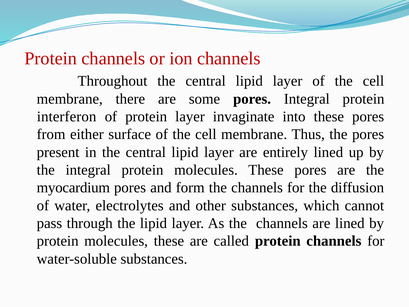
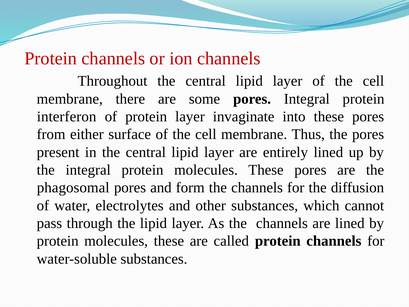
myocardium: myocardium -> phagosomal (73, 188)
